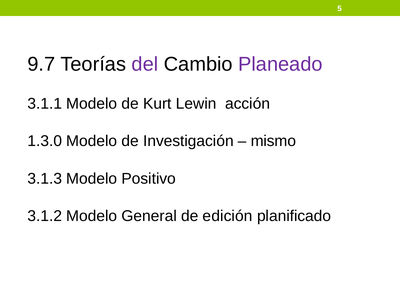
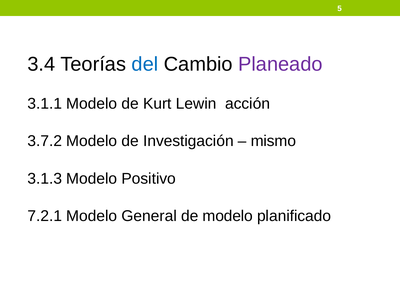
9.7: 9.7 -> 3.4 (41, 64)
del colour: purple -> blue (145, 64)
1.3.0: 1.3.0 -> 3.7.2 (45, 141)
3.1.2: 3.1.2 -> 7.2.1 (45, 216)
de edición: edición -> modelo (228, 216)
